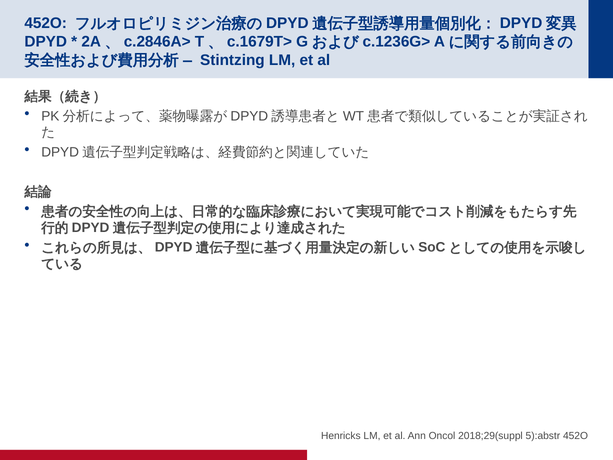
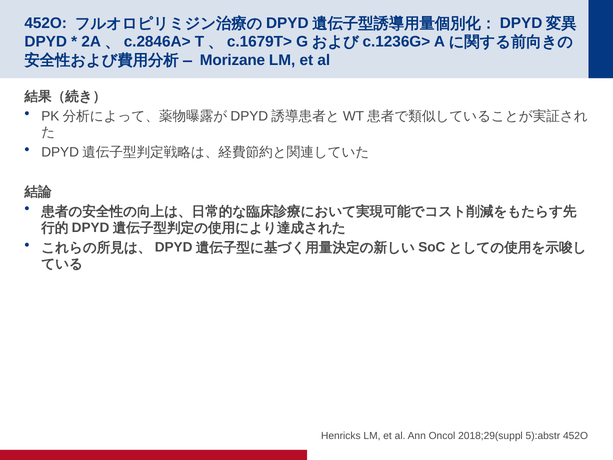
Stintzing: Stintzing -> Morizane (232, 60)
